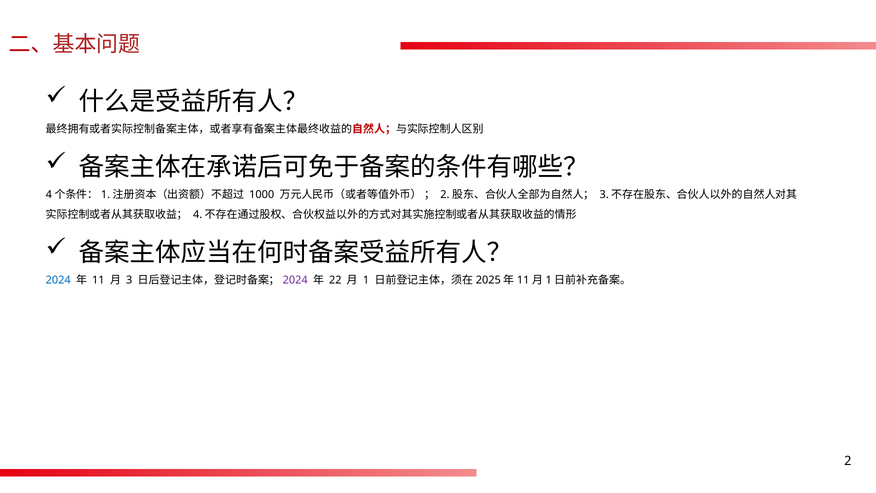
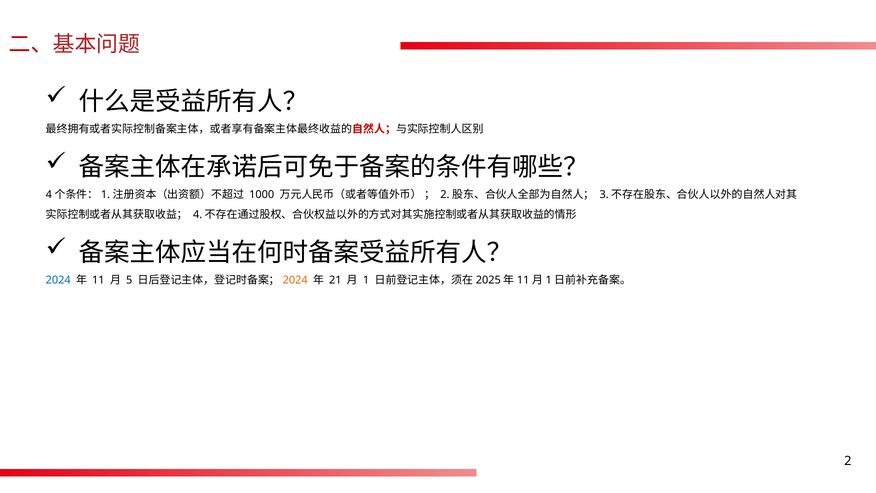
3: 3 -> 5 (129, 280)
2024 colour: purple -> orange (295, 280)
22: 22 -> 21 (335, 280)
